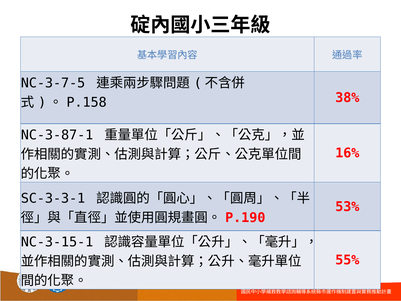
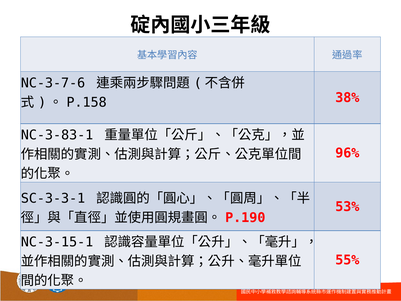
NC-3-7-5: NC-3-7-5 -> NC-3-7-6 (53, 83)
NC-3-87-1: NC-3-87-1 -> NC-3-83-1 (57, 135)
16%: 16% -> 96% (347, 153)
